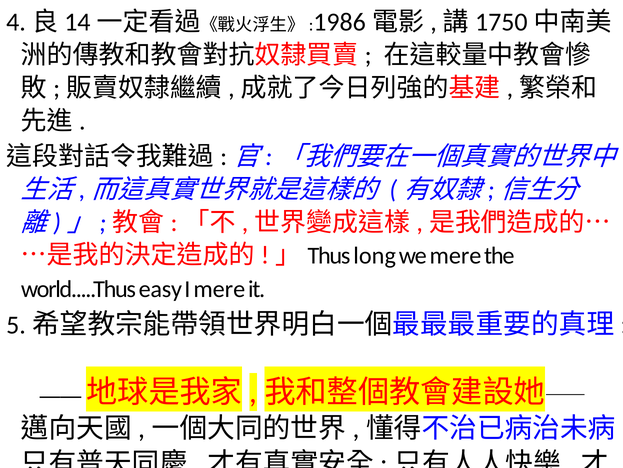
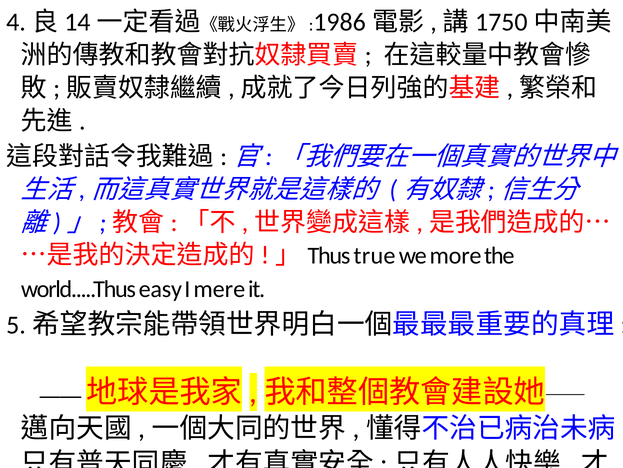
long: long -> true (375, 256)
we mere: mere -> more (456, 256)
